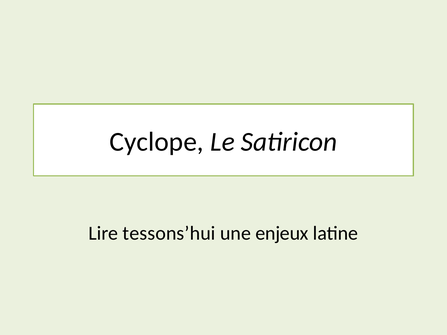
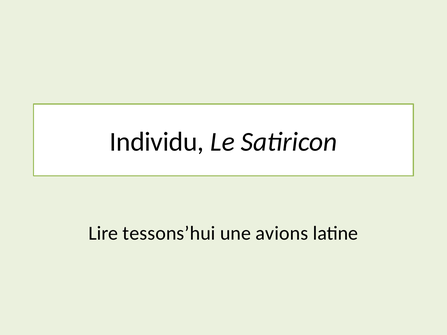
Cyclope: Cyclope -> Individu (157, 142)
enjeux: enjeux -> avions (282, 233)
